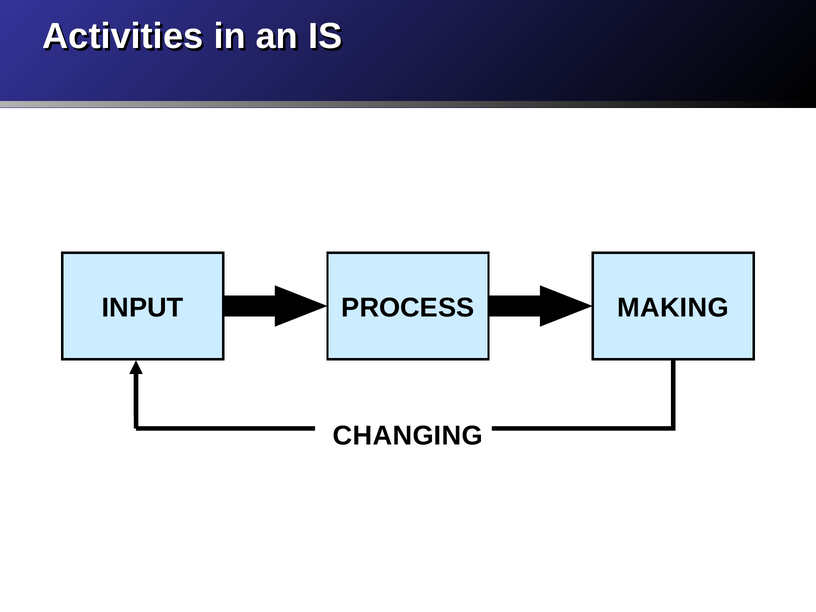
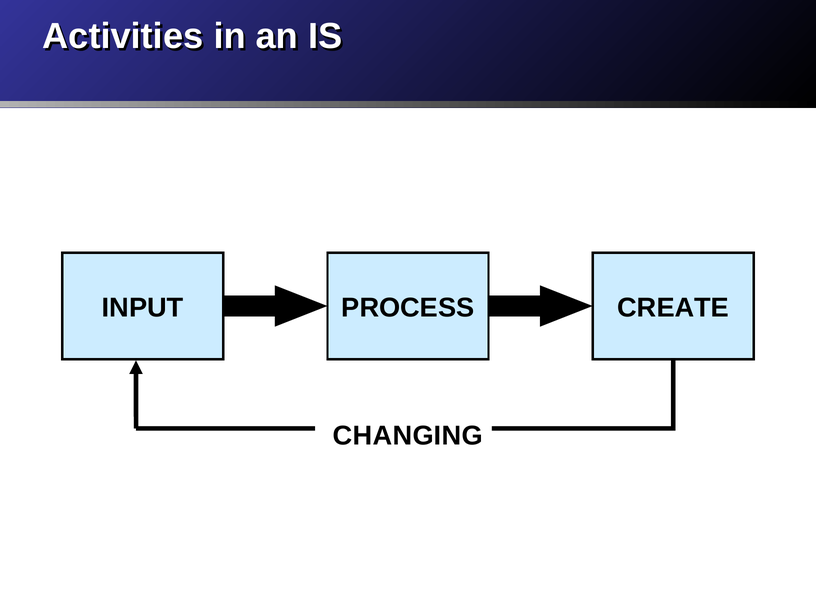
MAKING: MAKING -> CREATE (673, 308)
